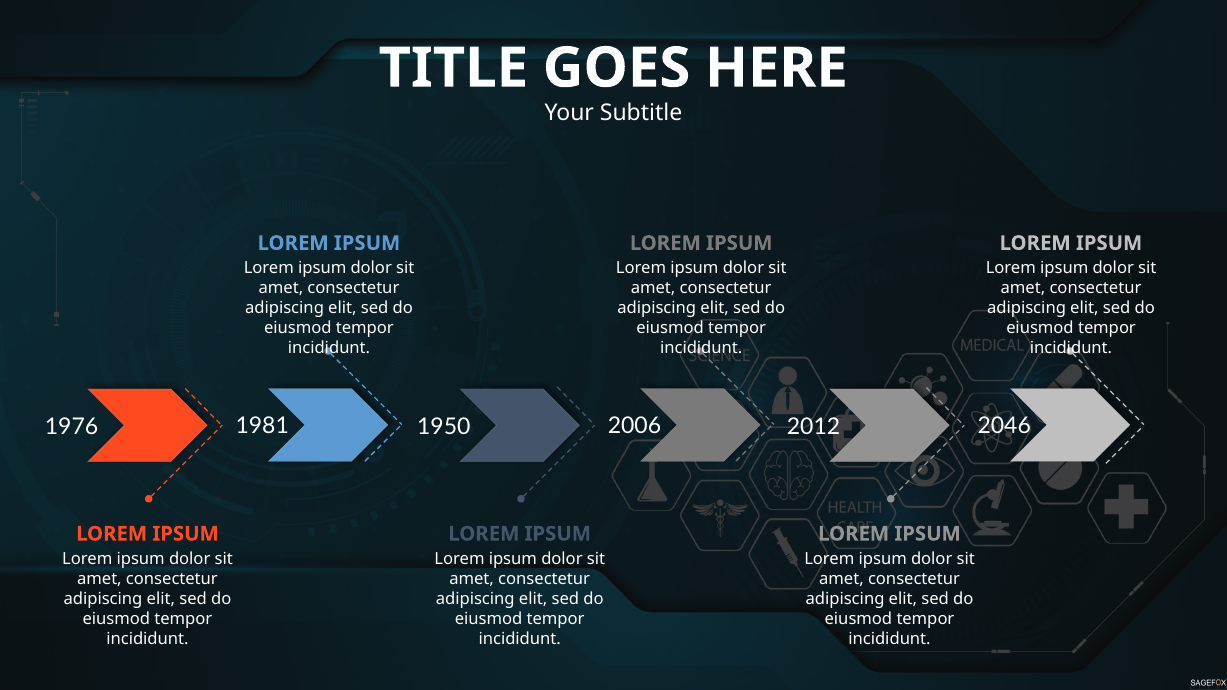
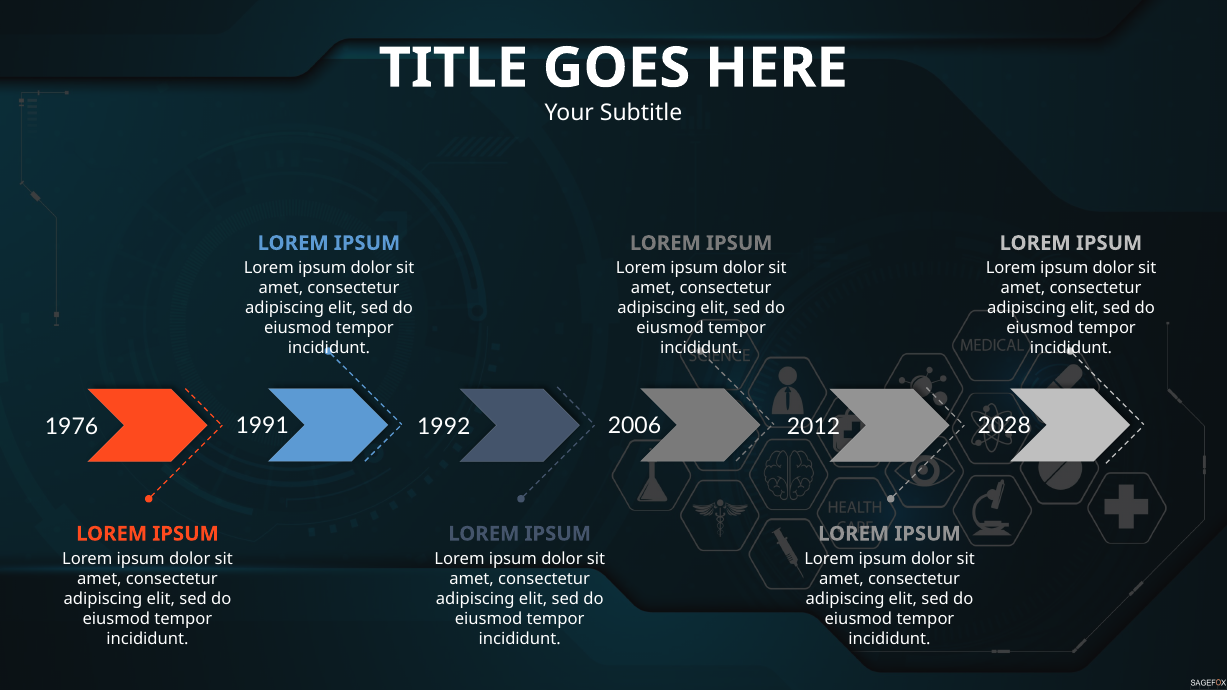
1981: 1981 -> 1991 (262, 426)
1950: 1950 -> 1992 (444, 427)
2046: 2046 -> 2028 (1004, 426)
